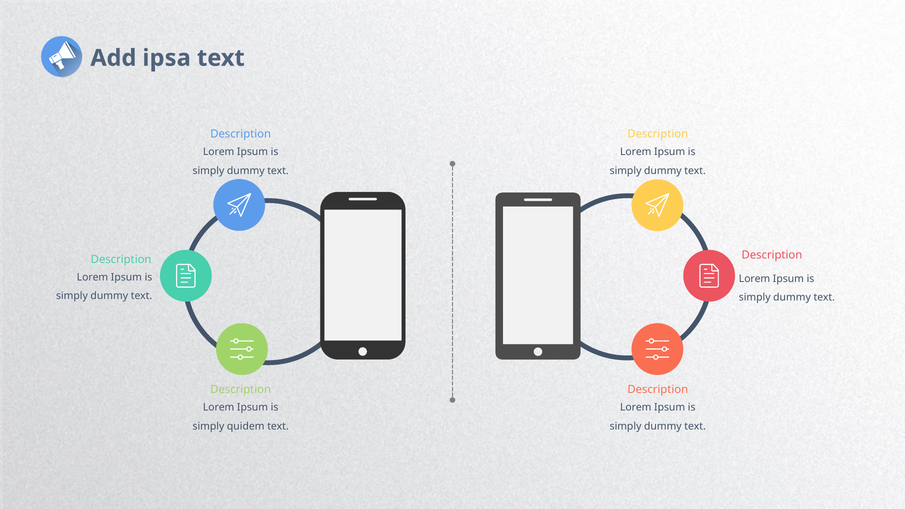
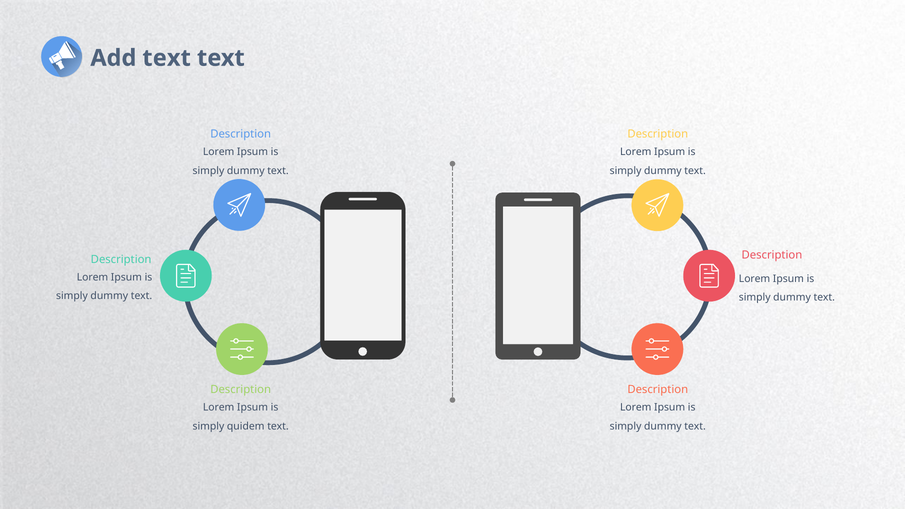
Add ipsa: ipsa -> text (167, 58)
